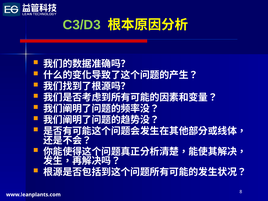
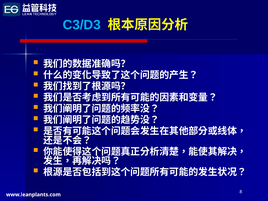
C3/D3 colour: light green -> light blue (82, 25)
